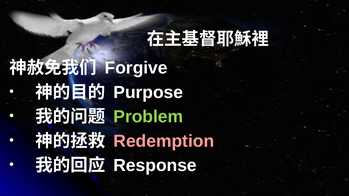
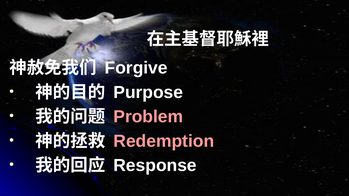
Problem colour: light green -> pink (148, 117)
